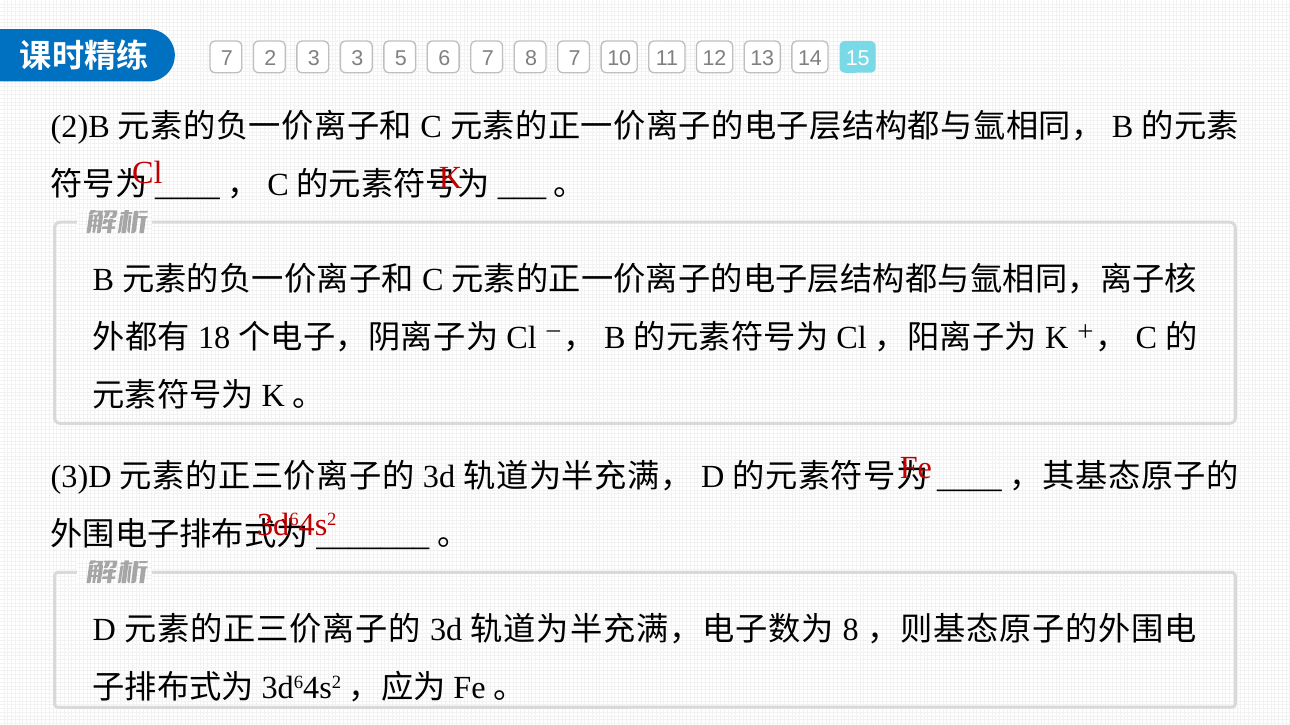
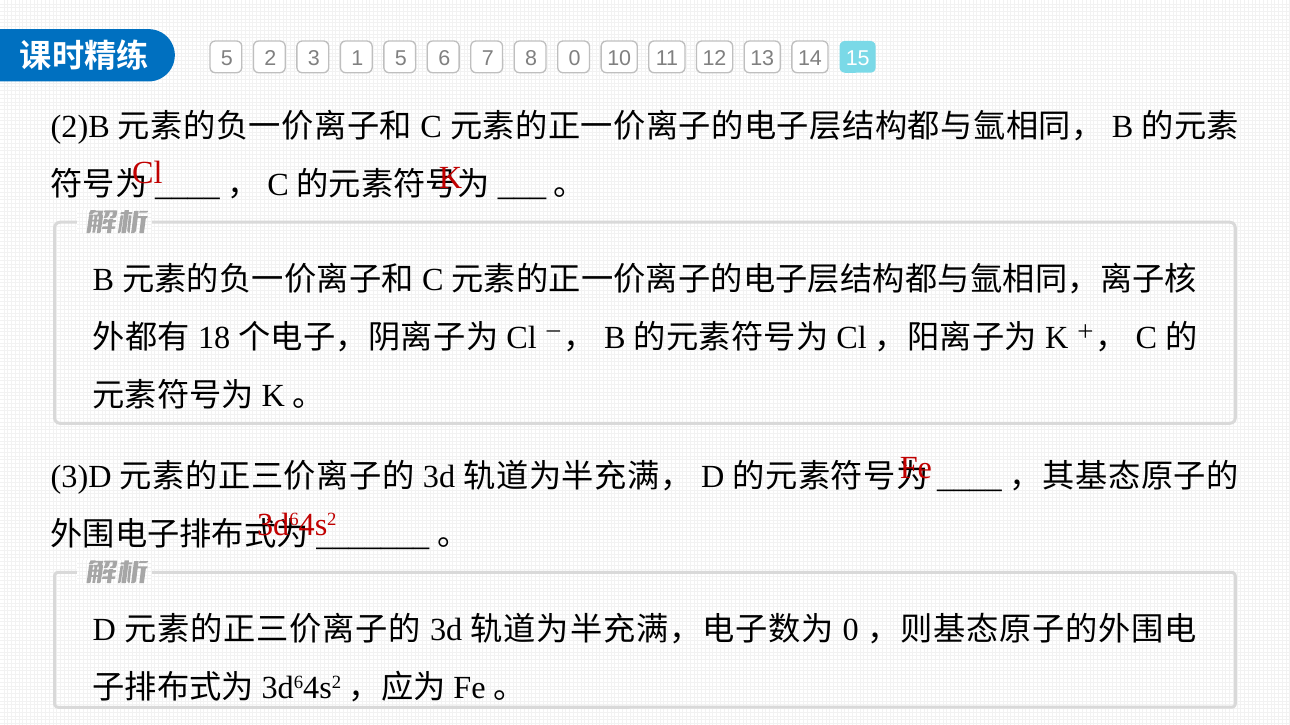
7: 7 -> 5 (227, 58)
3 3: 3 -> 1 (357, 58)
8 7: 7 -> 0 (575, 58)
8: 8 -> 0 (851, 631)
